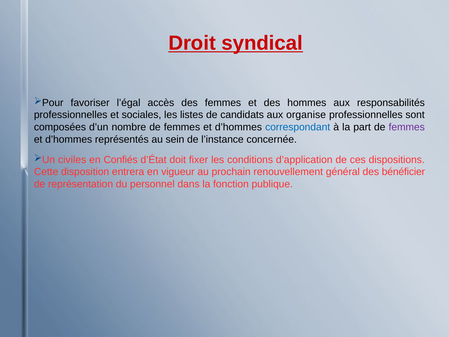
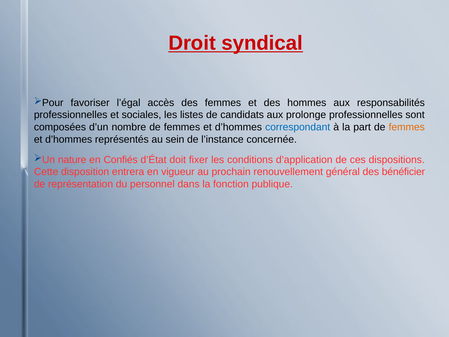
organise: organise -> prolonge (306, 115)
femmes colour: purple -> orange (407, 127)
civiles: civiles -> nature (72, 160)
